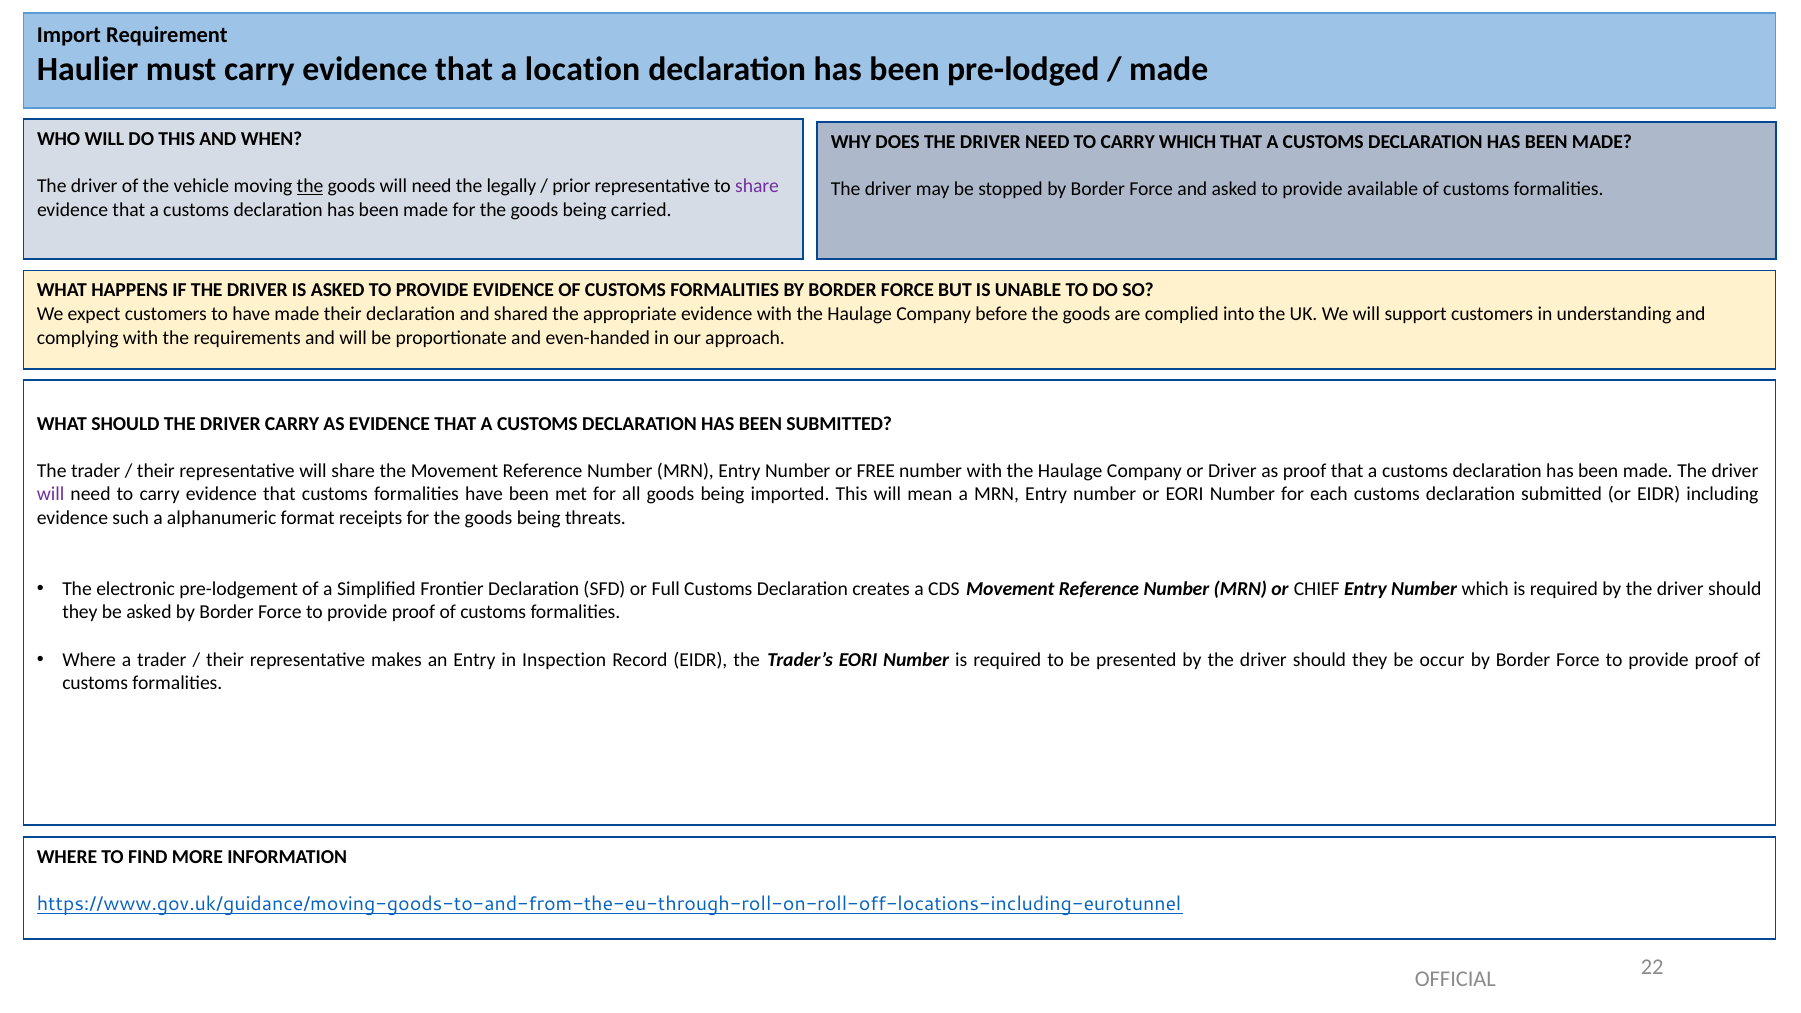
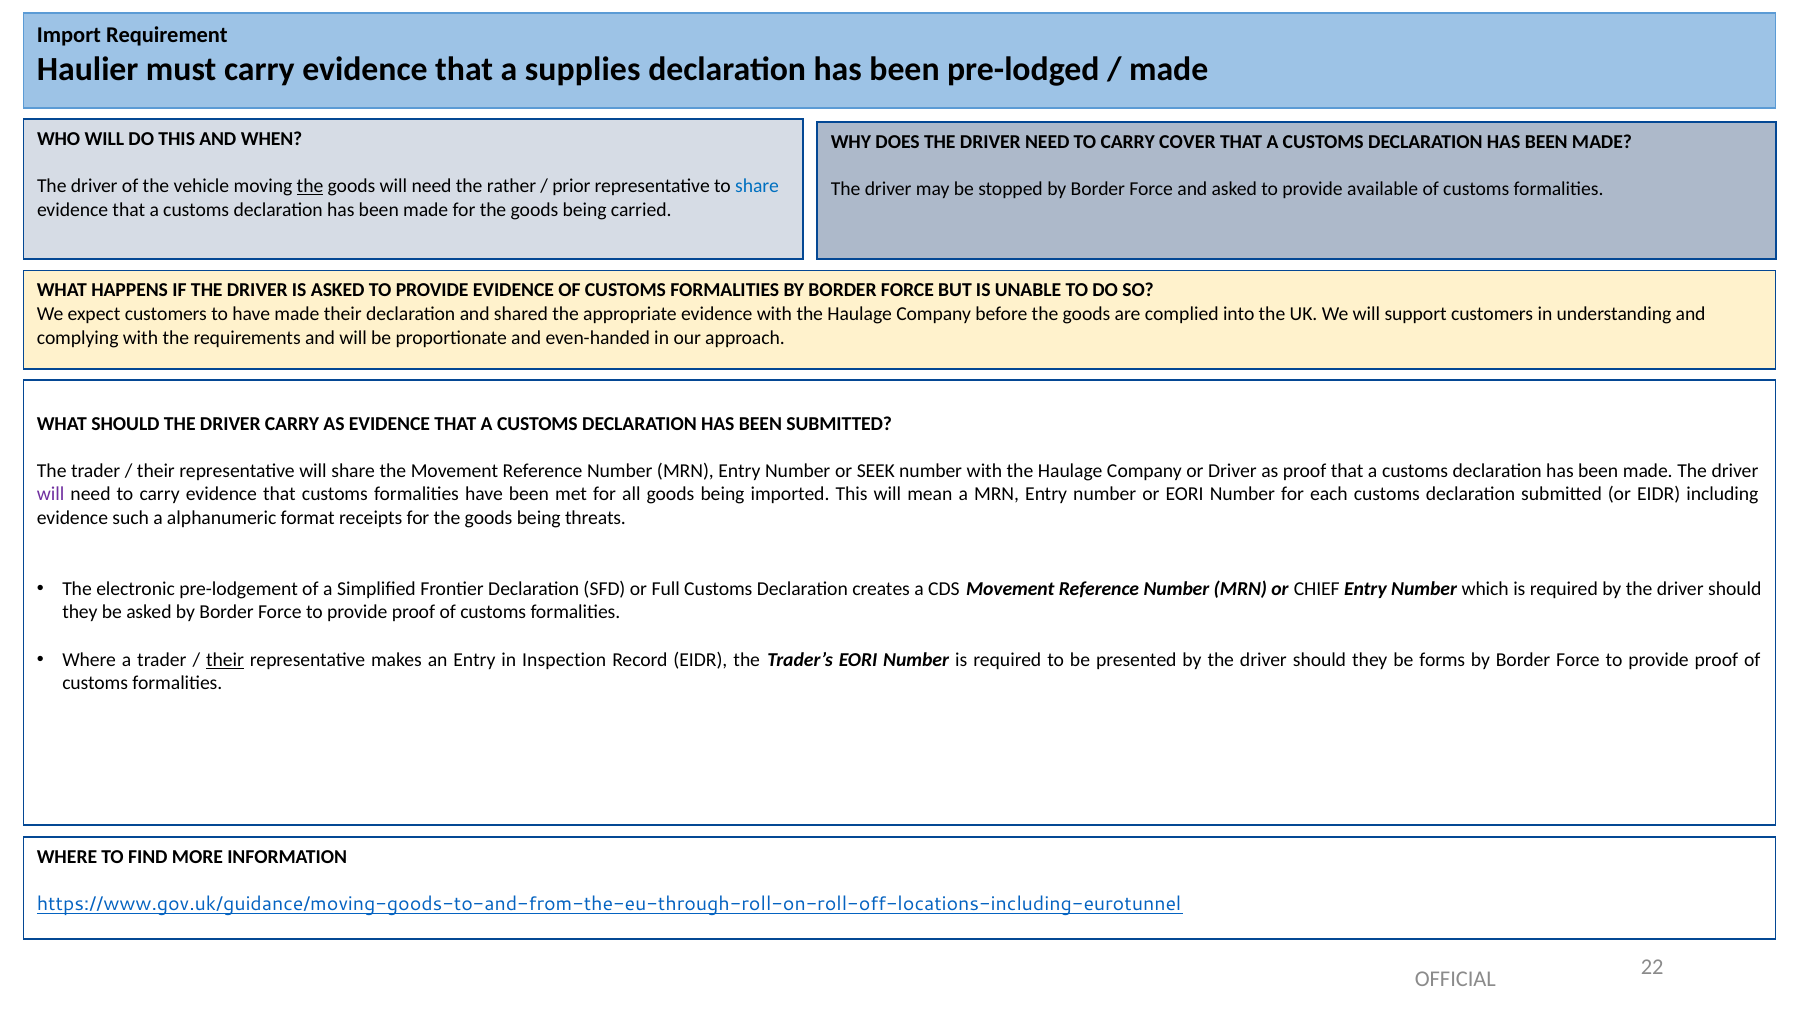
location: location -> supplies (583, 70)
CARRY WHICH: WHICH -> COVER (1187, 142)
legally: legally -> rather (511, 186)
share colour: purple -> blue (757, 186)
FREE: FREE -> SEEK (876, 471)
their underline: none -> present (225, 660)
occur: occur -> forms (1442, 660)
